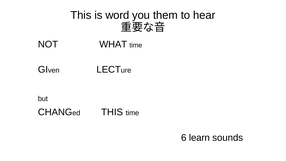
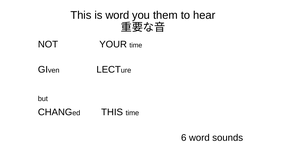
WHAT: WHAT -> YOUR (113, 44)
6 learn: learn -> word (199, 138)
